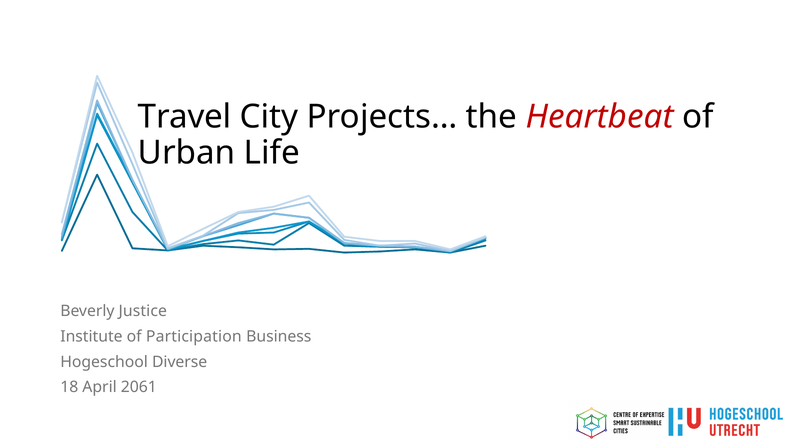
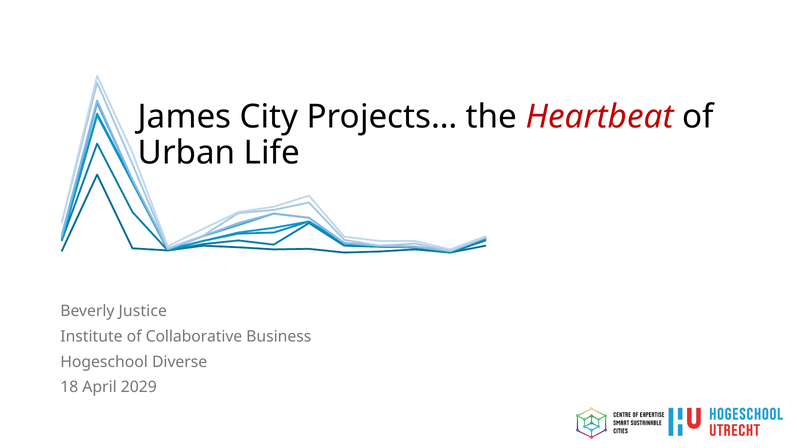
Travel: Travel -> James (185, 117)
Participation: Participation -> Collaborative (194, 337)
2061: 2061 -> 2029 (139, 387)
